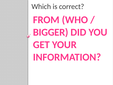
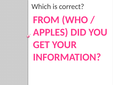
BIGGER: BIGGER -> APPLES (51, 32)
